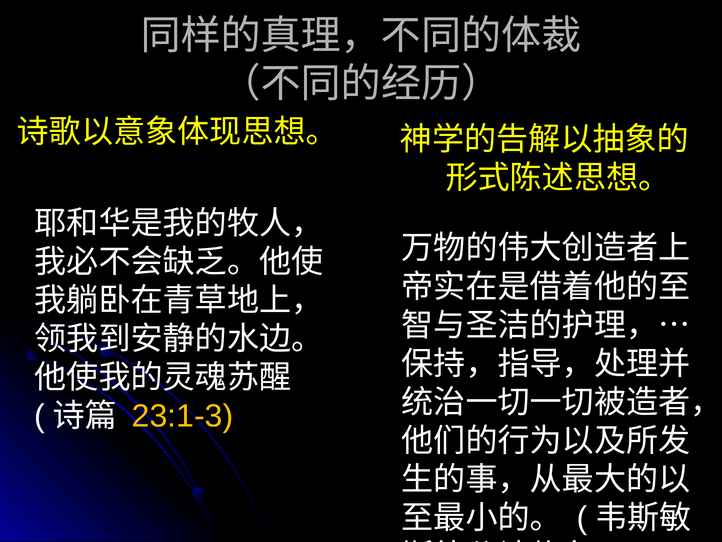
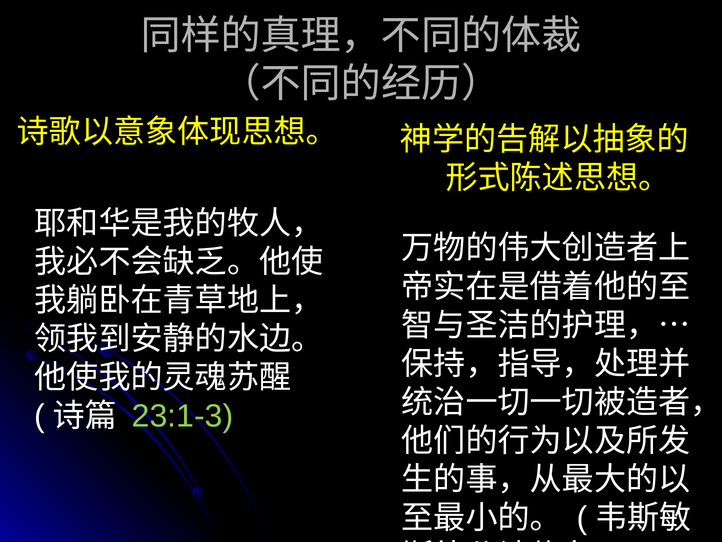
23:1-3 colour: yellow -> light green (183, 416)
